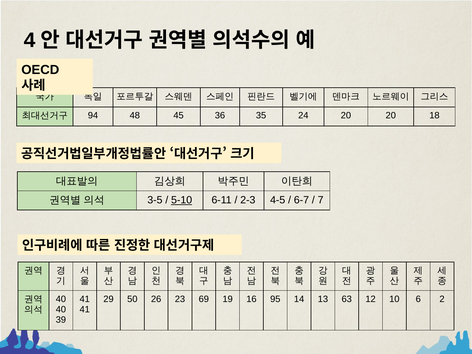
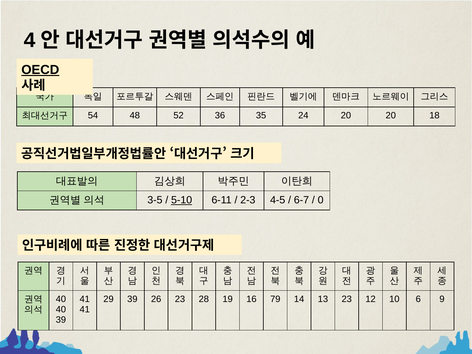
OECD underline: none -> present (40, 70)
94: 94 -> 54 (93, 115)
45: 45 -> 52 (179, 115)
7: 7 -> 0 (321, 200)
29 50: 50 -> 39 (132, 299)
69: 69 -> 28 (204, 299)
95: 95 -> 79 (275, 299)
13 63: 63 -> 23 (347, 299)
2: 2 -> 9 (442, 299)
